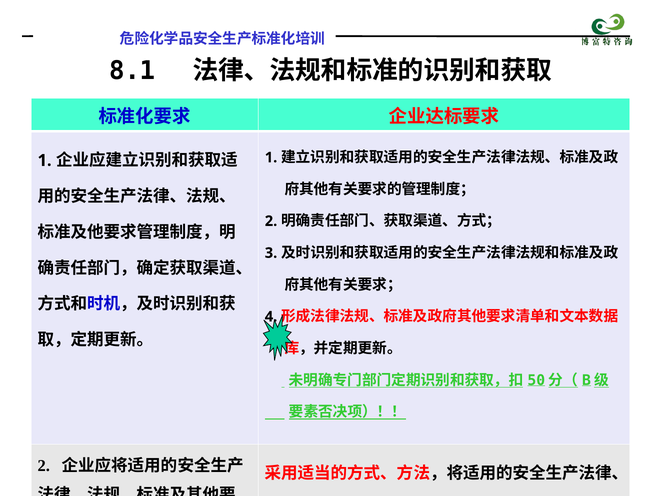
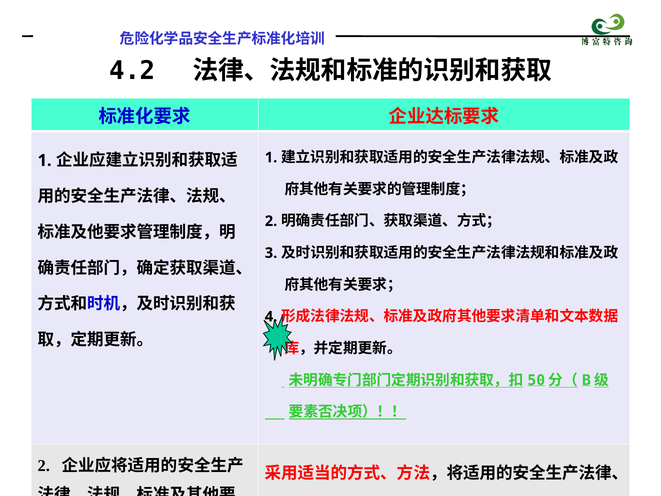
8.1: 8.1 -> 4.2 (132, 71)
